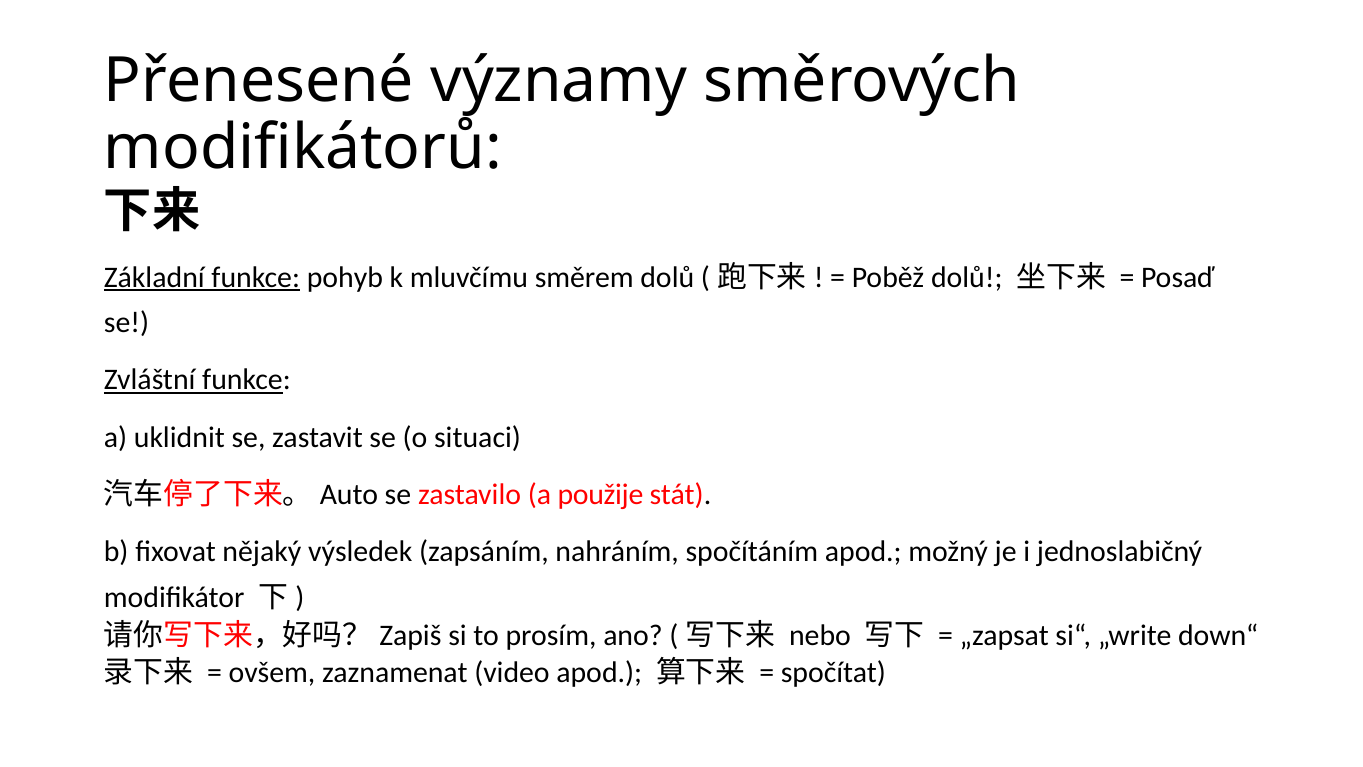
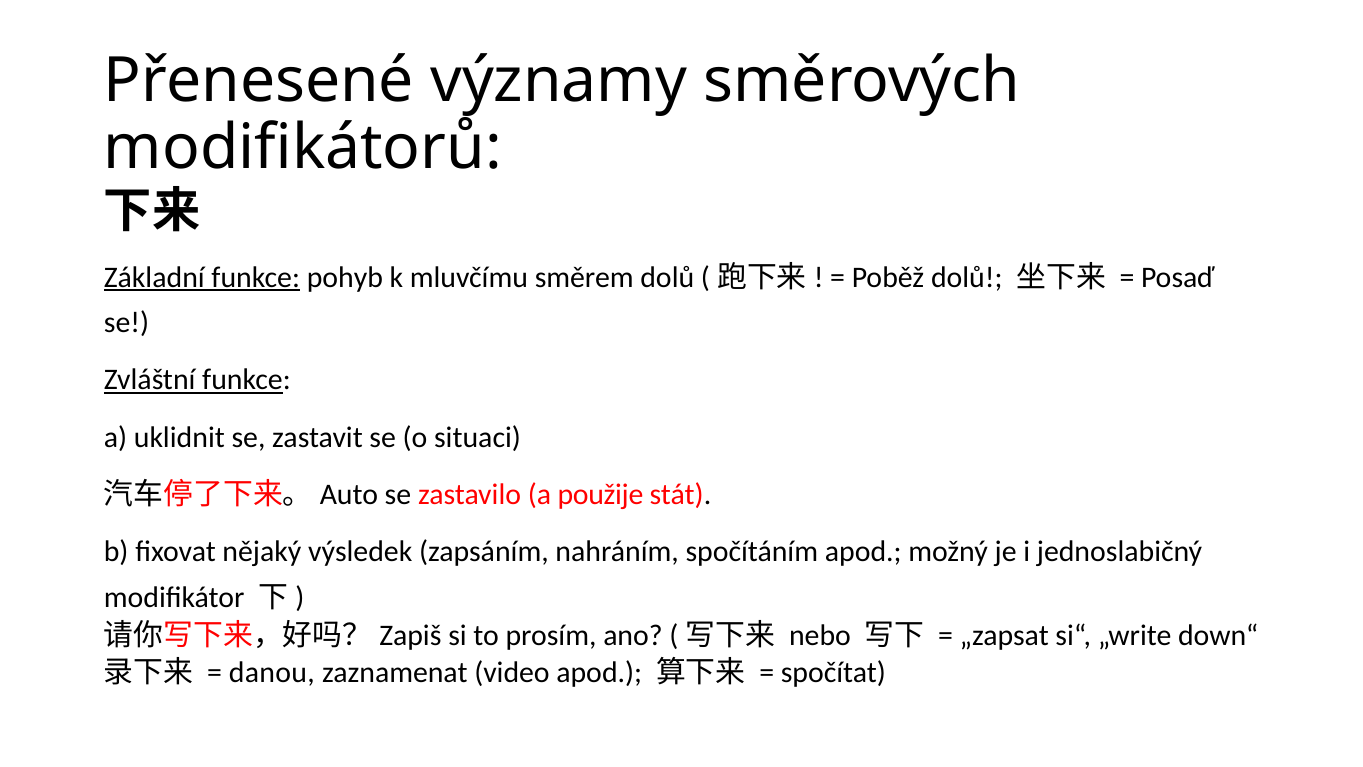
ovšem: ovšem -> danou (272, 672)
